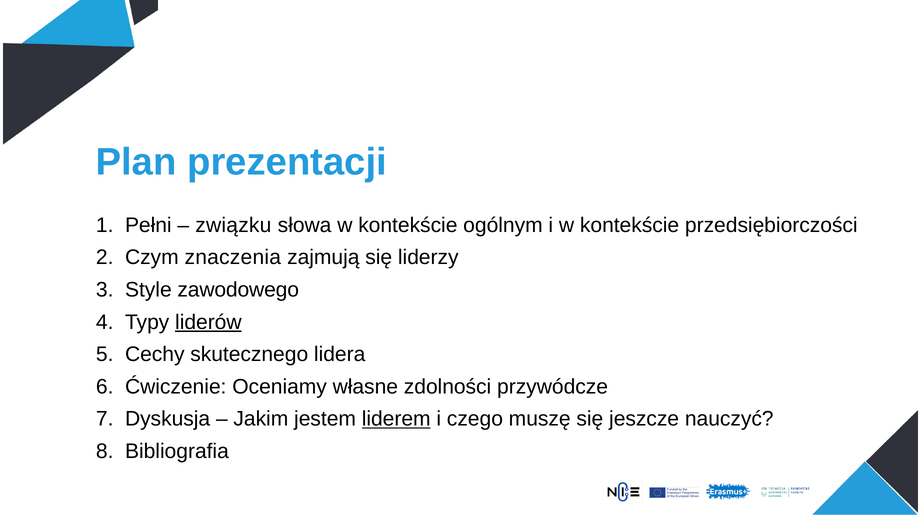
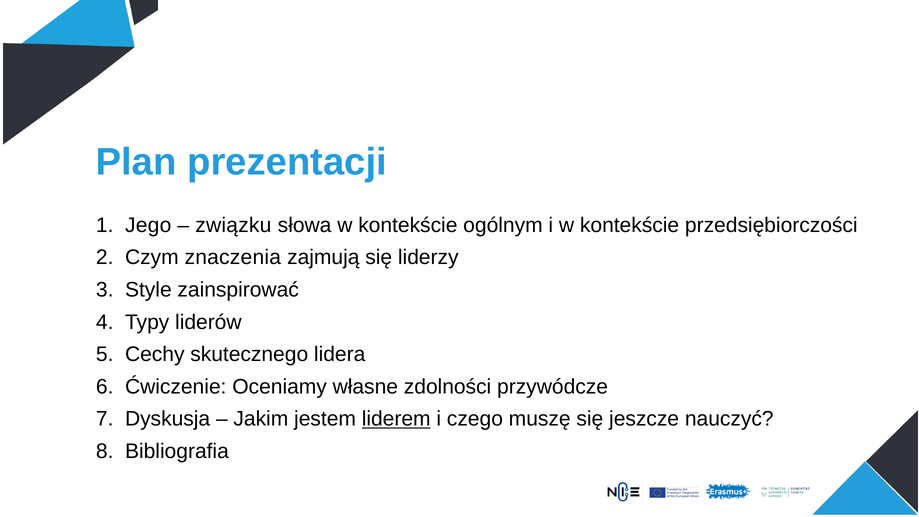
Pełni: Pełni -> Jego (148, 225)
zawodowego: zawodowego -> zainspirować (238, 290)
liderów underline: present -> none (208, 322)
